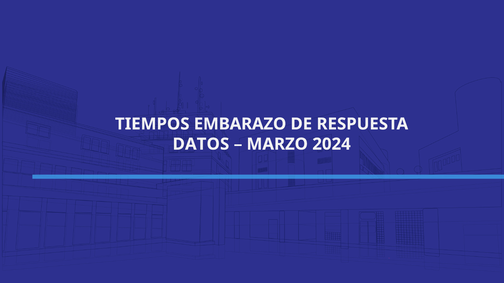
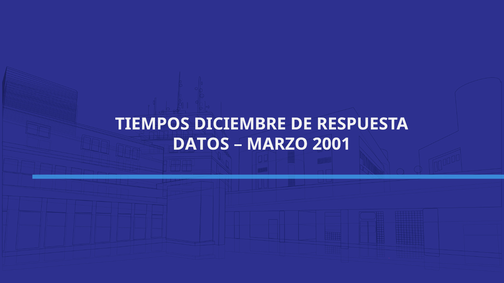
EMBARAZO: EMBARAZO -> DICIEMBRE (240, 124)
2024: 2024 -> 2001 (332, 144)
